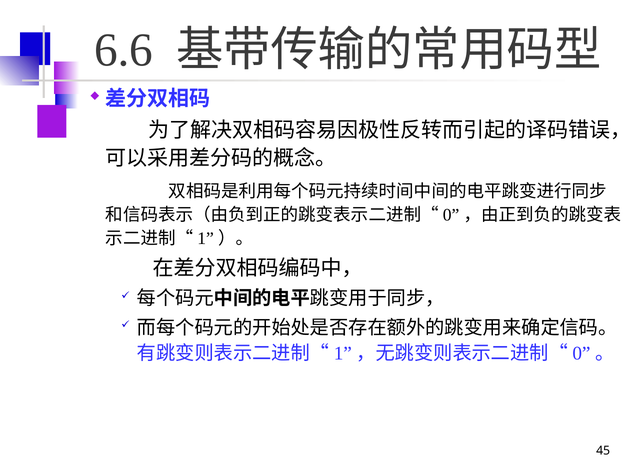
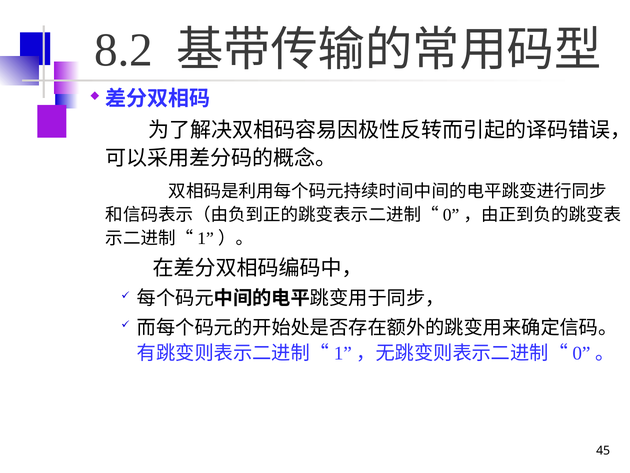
6.6: 6.6 -> 8.2 (124, 50)
